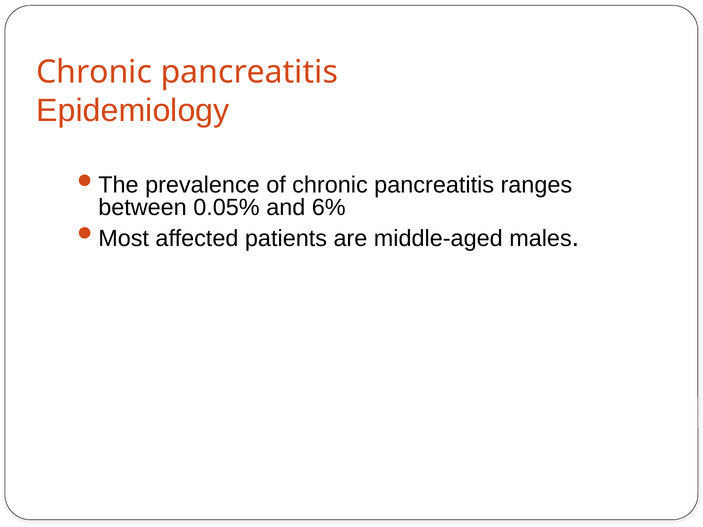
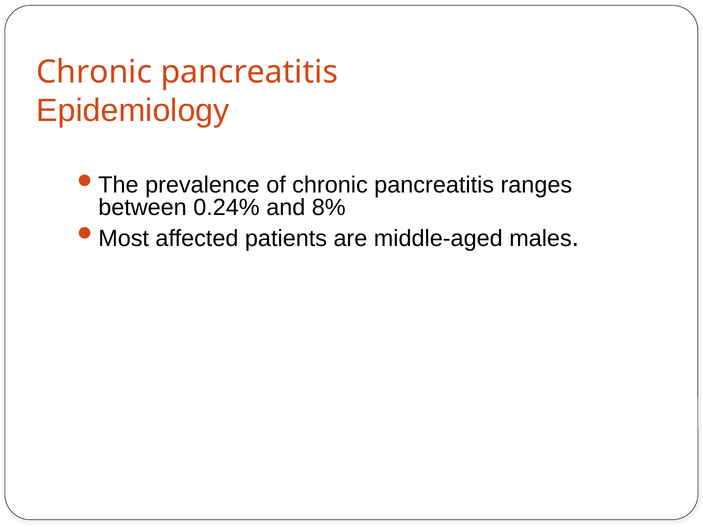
0.05%: 0.05% -> 0.24% (227, 208)
6%: 6% -> 8% (329, 208)
